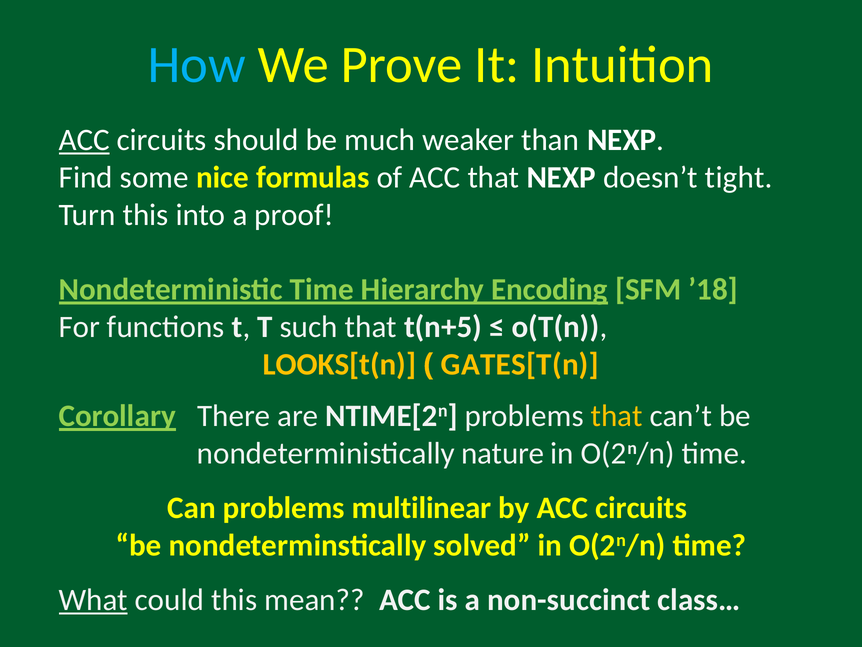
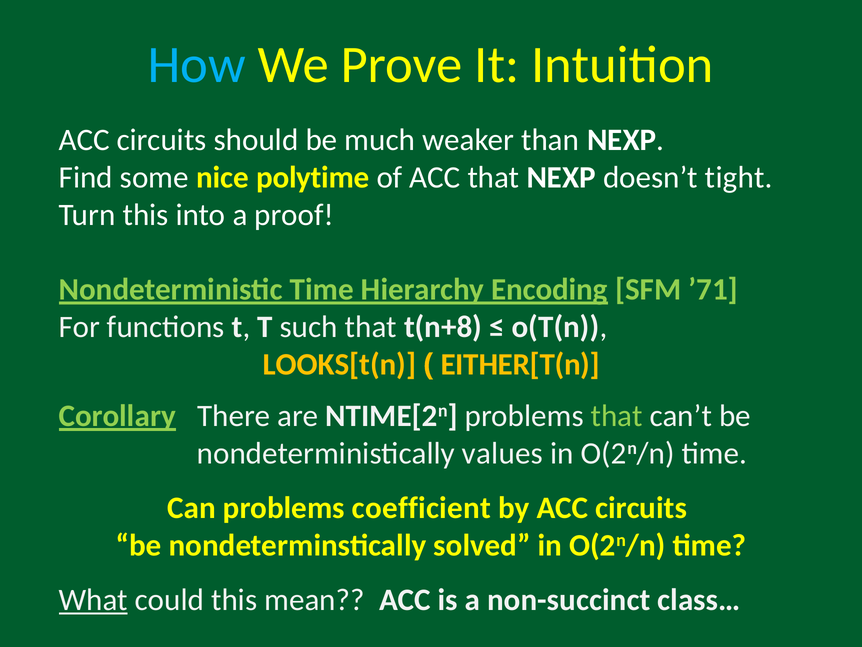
ACC underline: present -> none (84, 140)
formulas: formulas -> polytime (313, 177)
’18: ’18 -> ’71 (713, 289)
t(n+5: t(n+5 -> t(n+8 (443, 327)
GATES[T(n: GATES[T(n -> EITHER[T(n (520, 364)
that colour: yellow -> light green (617, 416)
nature: nature -> values (502, 453)
multilinear: multilinear -> coefficient (421, 508)
